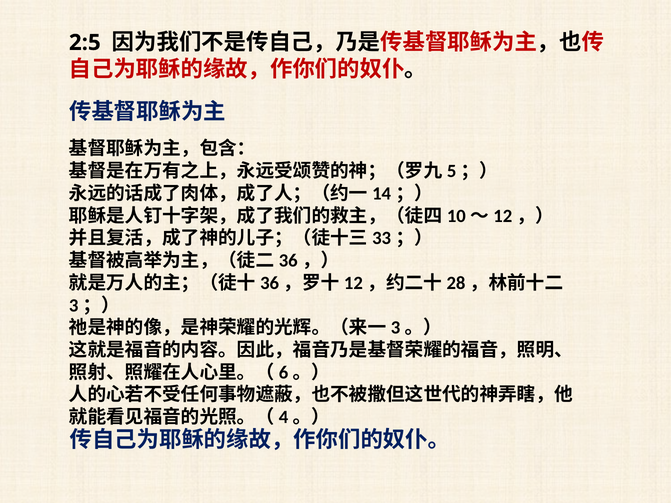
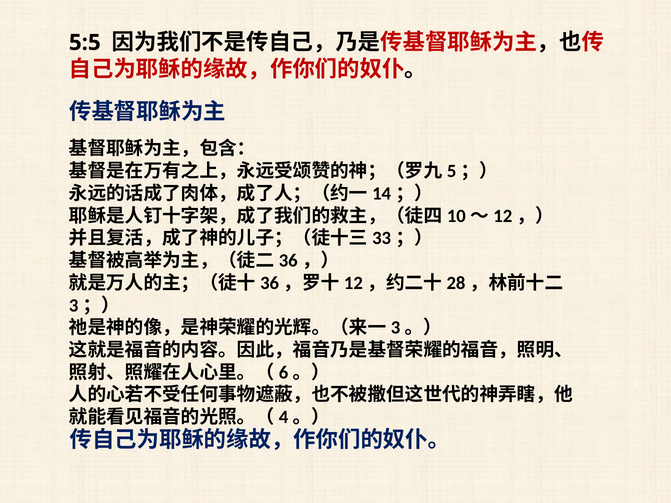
2:5: 2:5 -> 5:5 (85, 43)
